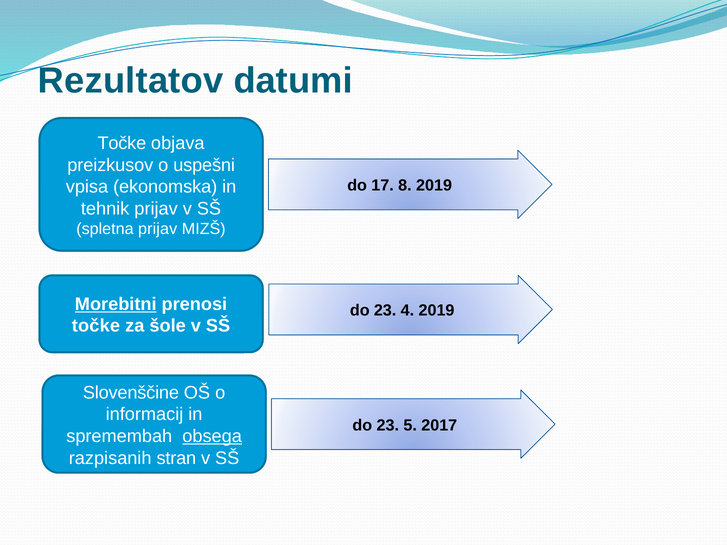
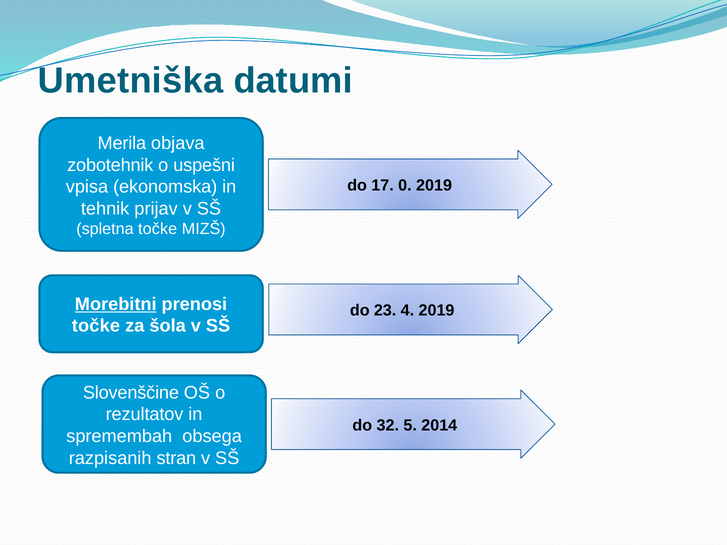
Rezultatov: Rezultatov -> Umetniška (131, 81)
Točke: Točke -> Merila (122, 143)
preizkusov: preizkusov -> zobotehnik (110, 165)
8: 8 -> 0 (405, 186)
spletna prijav: prijav -> točke (158, 229)
šole: šole -> šola (168, 326)
informacij: informacij -> rezultatov (145, 415)
23: 23 -> 32 (388, 425)
2017: 2017 -> 2014 (439, 425)
obsega underline: present -> none (212, 436)
